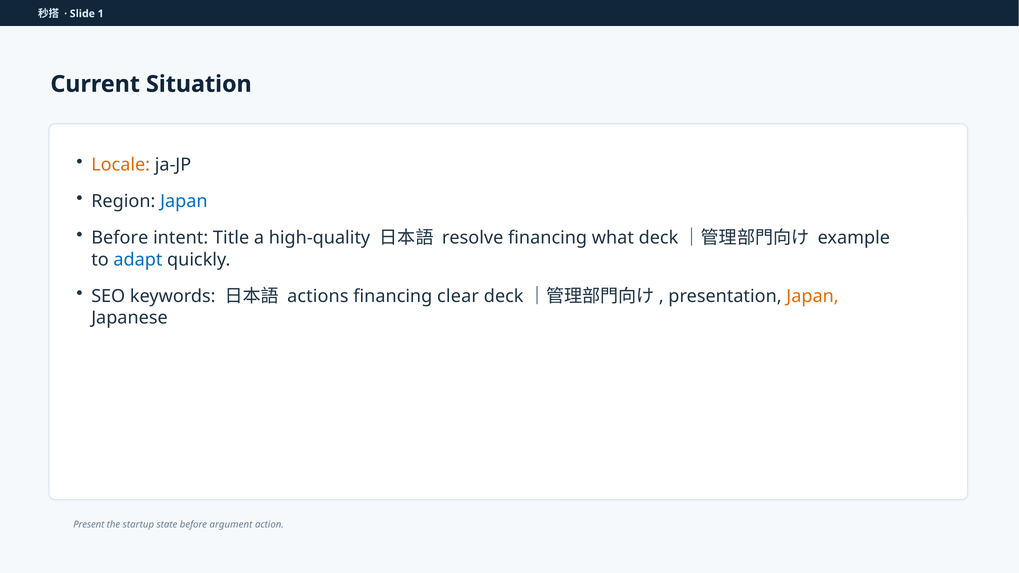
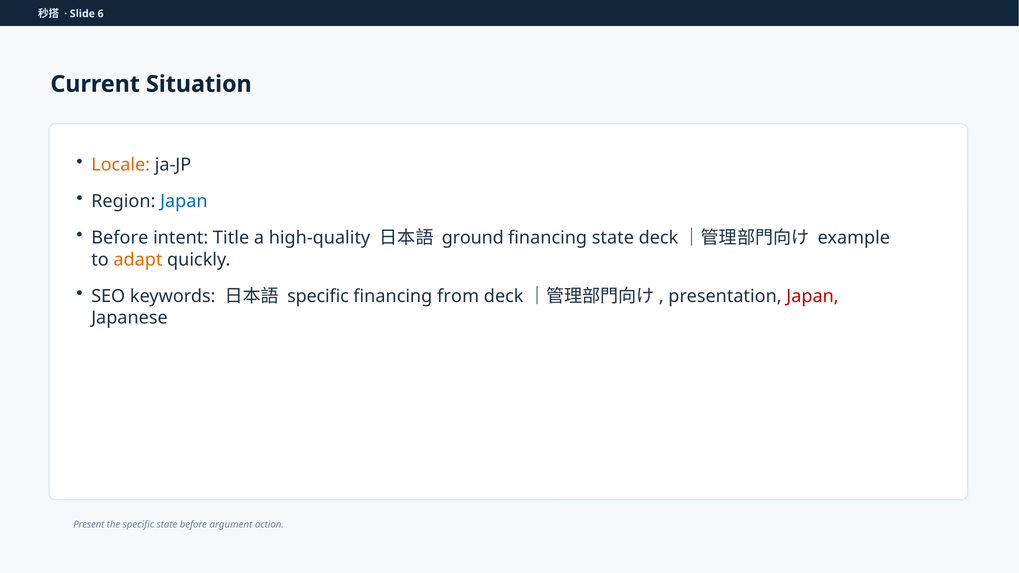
1: 1 -> 6 (101, 14)
resolve: resolve -> ground (473, 238)
financing what: what -> state (613, 238)
adapt colour: blue -> orange (138, 260)
actions: actions -> specific (318, 296)
clear: clear -> from (458, 296)
Japan colour: orange -> red (813, 296)
the startup: startup -> specific (138, 525)
